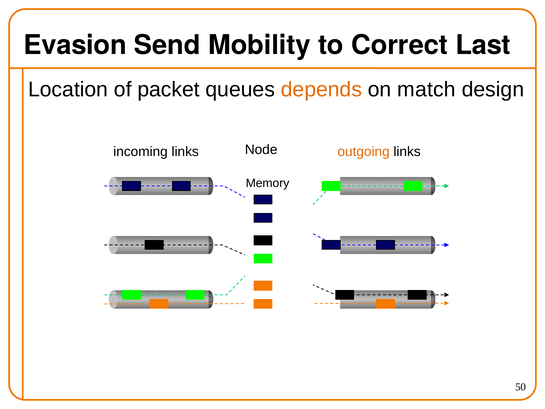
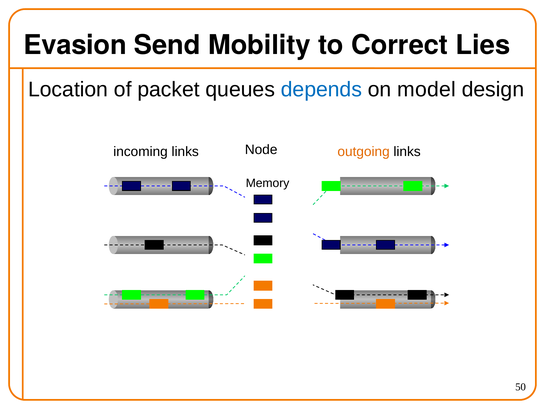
Last: Last -> Lies (483, 45)
depends colour: orange -> blue (321, 90)
match: match -> model (426, 90)
